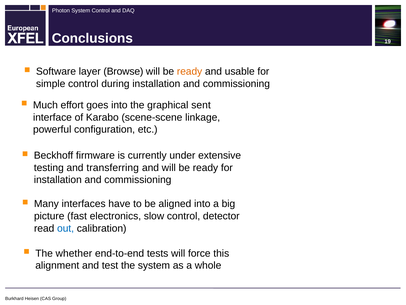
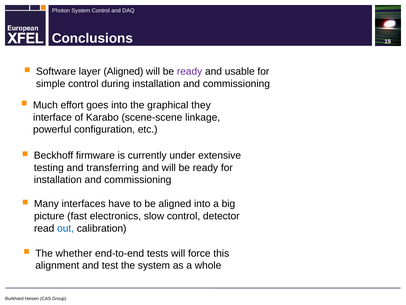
layer Browse: Browse -> Aligned (123, 71)
ready colour: orange -> purple (190, 71)
sent: sent -> they (201, 105)
